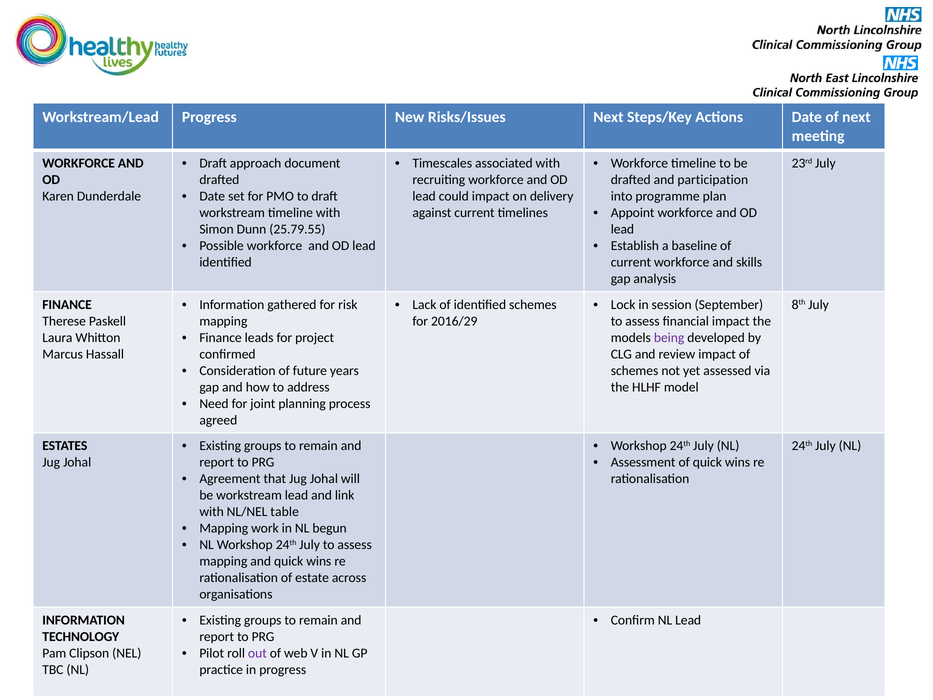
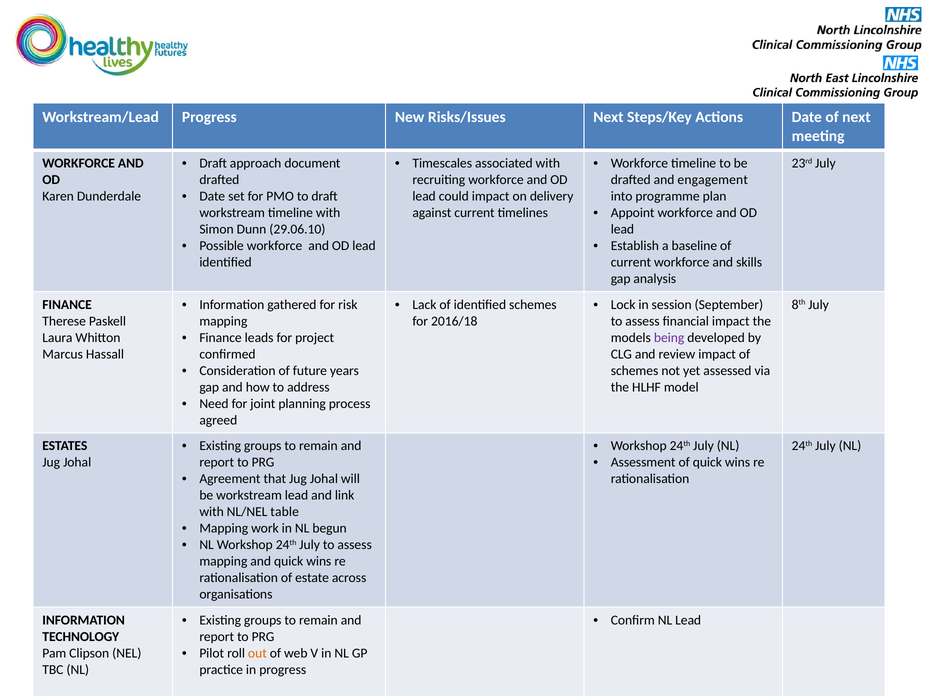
participation: participation -> engagement (713, 180)
25.79.55: 25.79.55 -> 29.06.10 (297, 229)
2016/29: 2016/29 -> 2016/18 (454, 321)
out colour: purple -> orange (257, 653)
